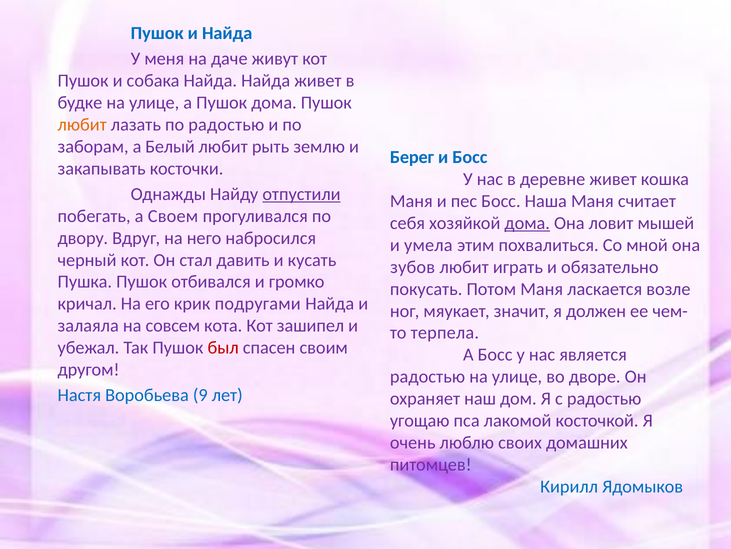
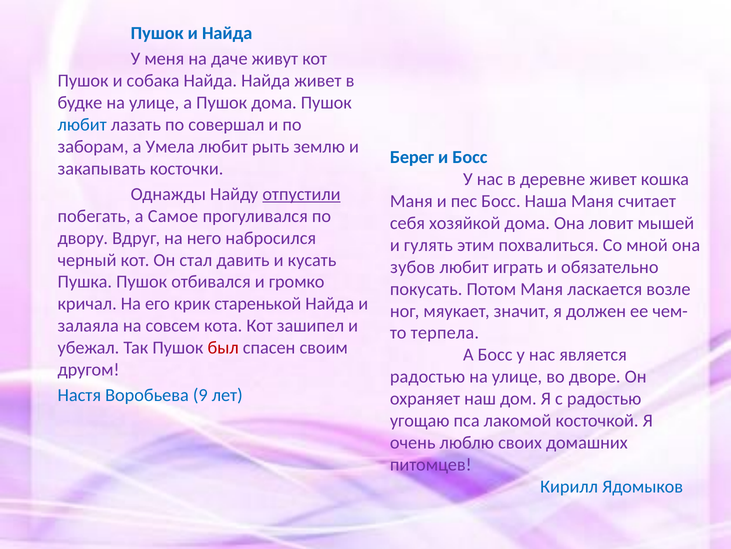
любит colour: orange -> blue (82, 124)
по радостью: радостью -> совершал (226, 124)
Белый: Белый -> Умела (170, 146)
Своем: Своем -> Самое (173, 216)
дома underline: present -> none (527, 223)
умела: умела -> гулять (428, 245)
подругами: подругами -> старенькой (258, 303)
